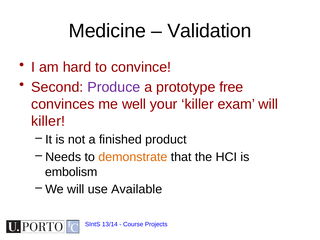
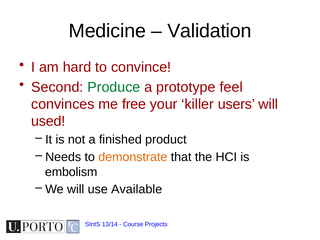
Produce colour: purple -> green (114, 87)
free: free -> feel (231, 87)
well: well -> free (134, 104)
exam: exam -> users (236, 104)
killer: killer -> used (48, 121)
